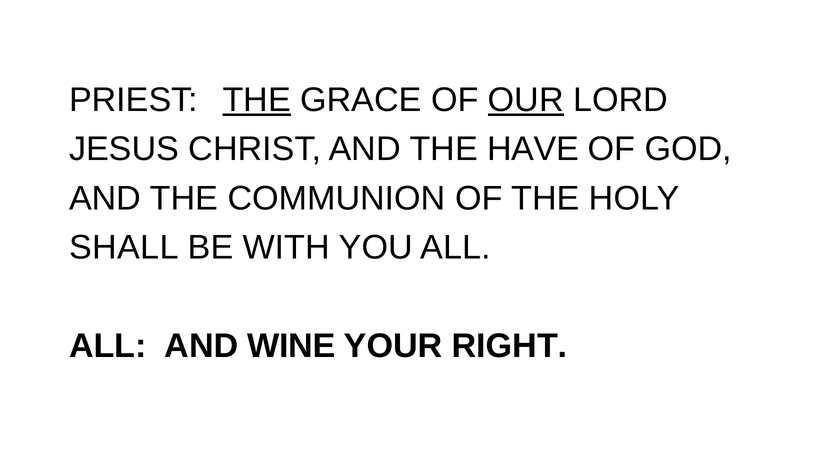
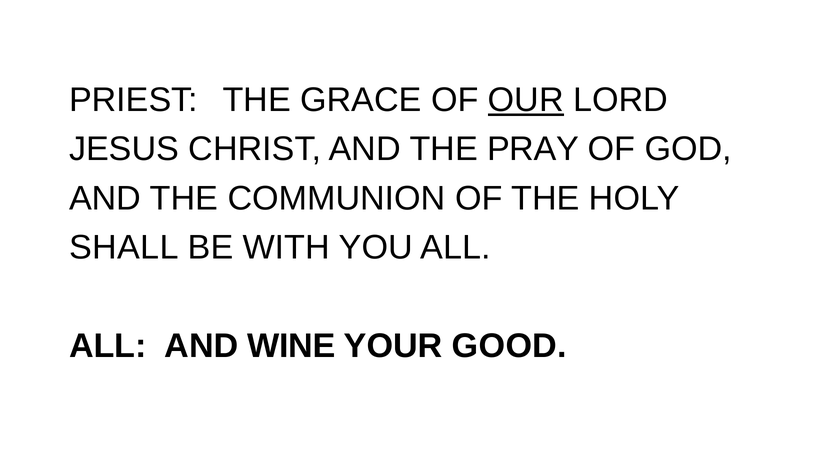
THE underline: present -> none (257, 100)
HAVE: HAVE -> PRAY (533, 149)
RIGHT: RIGHT -> GOOD (509, 346)
